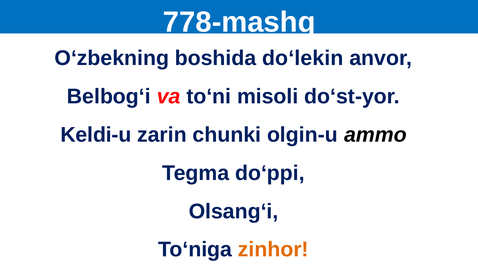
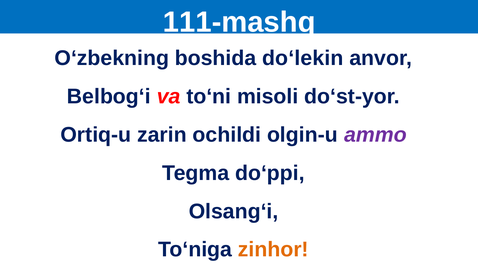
778-mashq: 778-mashq -> 111-mashq (239, 22)
Keldi-u: Keldi-u -> Ortiq-u (96, 135)
chunki: chunki -> ochildi (227, 135)
ammo colour: black -> purple (375, 135)
